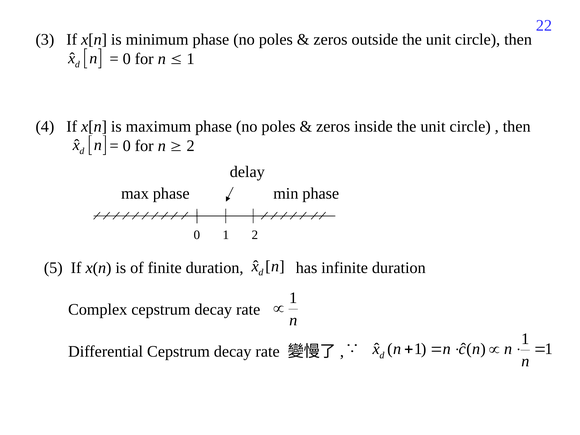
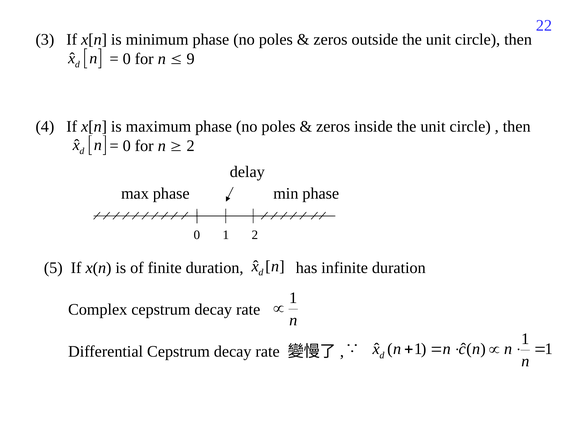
1: 1 -> 9 (191, 59)
